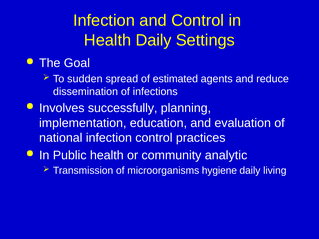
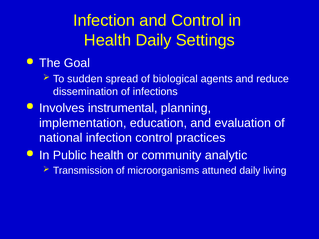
estimated: estimated -> biological (175, 79)
successfully: successfully -> instrumental (123, 108)
hygiene: hygiene -> attuned (219, 171)
